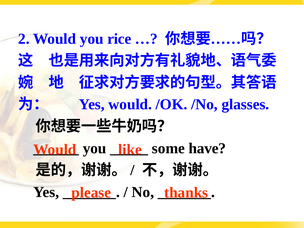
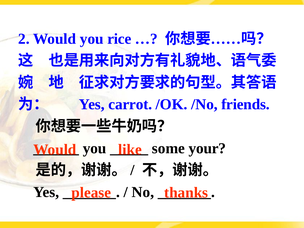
Yes would: would -> carrot (130, 104)
glasses: glasses -> friends (245, 104)
have: have -> your (207, 148)
